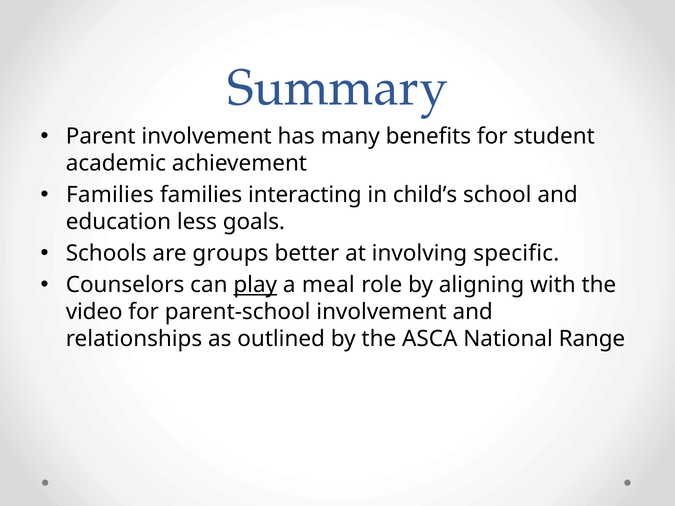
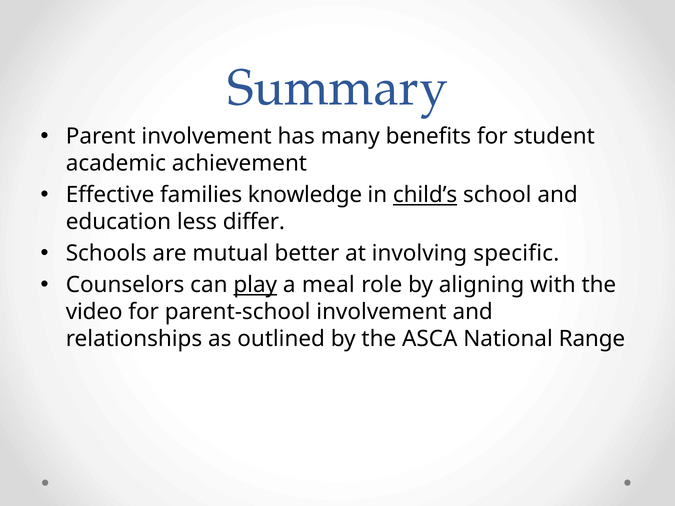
Families: Families -> Effective (110, 195)
interacting: interacting -> knowledge (305, 195)
child’s underline: none -> present (425, 195)
goals: goals -> differ (254, 222)
groups: groups -> mutual (231, 254)
